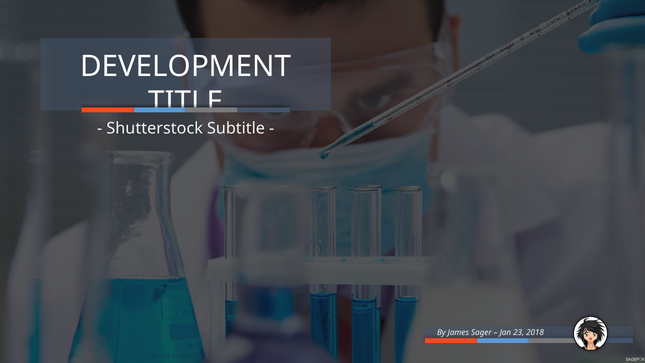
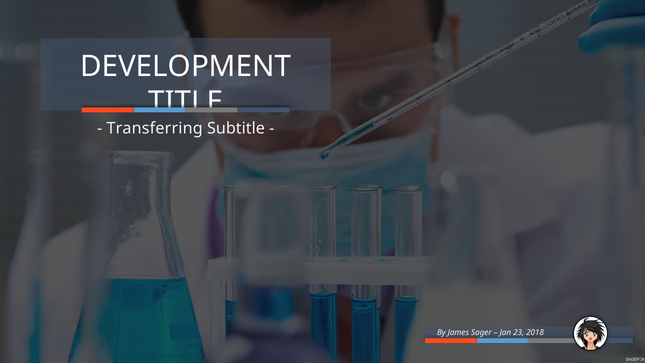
Shutterstock: Shutterstock -> Transferring (155, 128)
